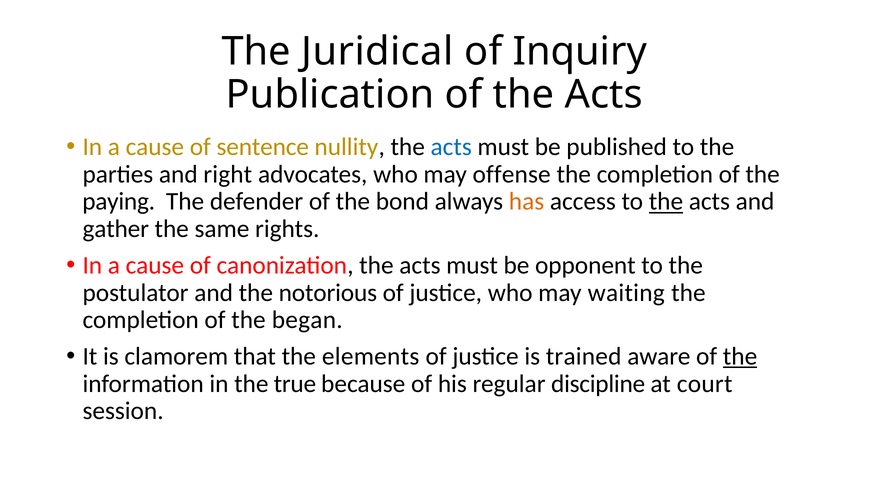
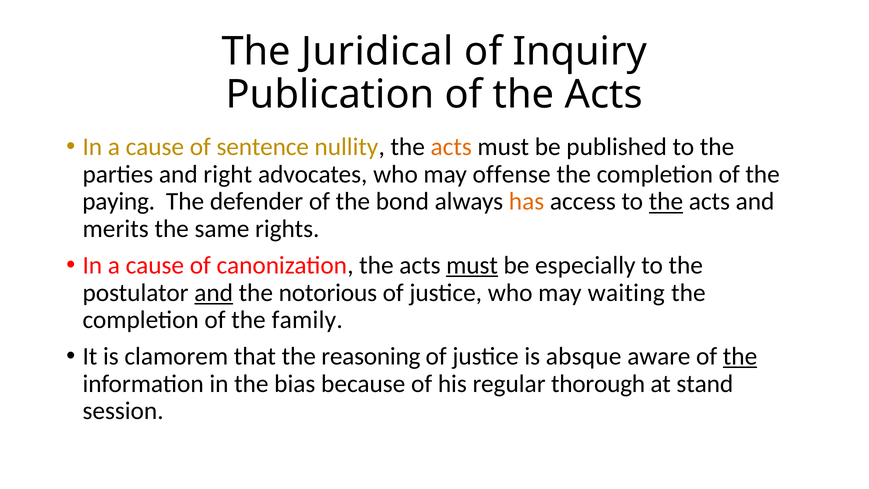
acts colour: blue -> orange (451, 147)
gather: gather -> merits (116, 229)
must underline: none -> present (472, 265)
opponent: opponent -> especially (585, 265)
and underline: none -> present (214, 293)
began: began -> family (307, 320)
elements: elements -> reasoning (371, 356)
trained: trained -> absque (584, 356)
true: true -> bias (295, 384)
discipline: discipline -> thorough (598, 384)
court: court -> stand (705, 384)
